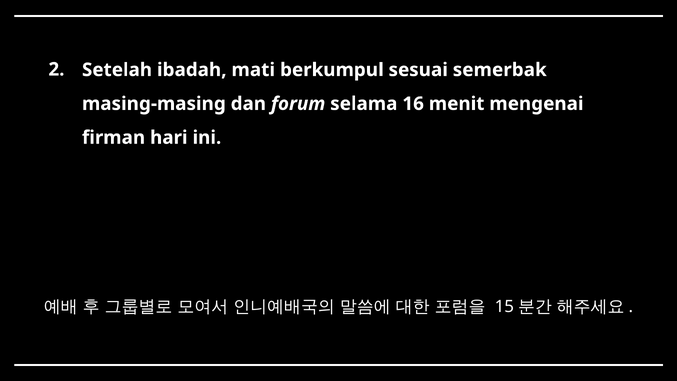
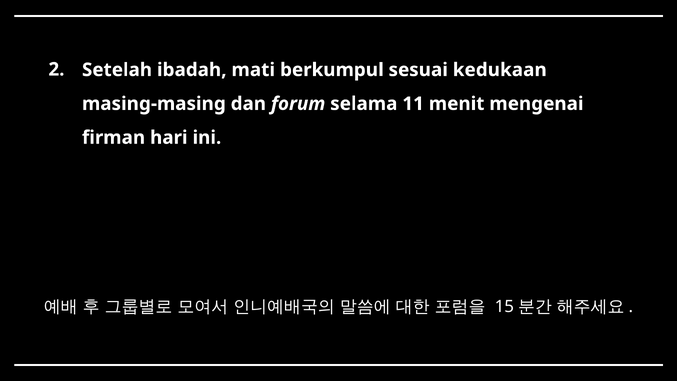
semerbak: semerbak -> kedukaan (500, 70)
16: 16 -> 11 (413, 104)
